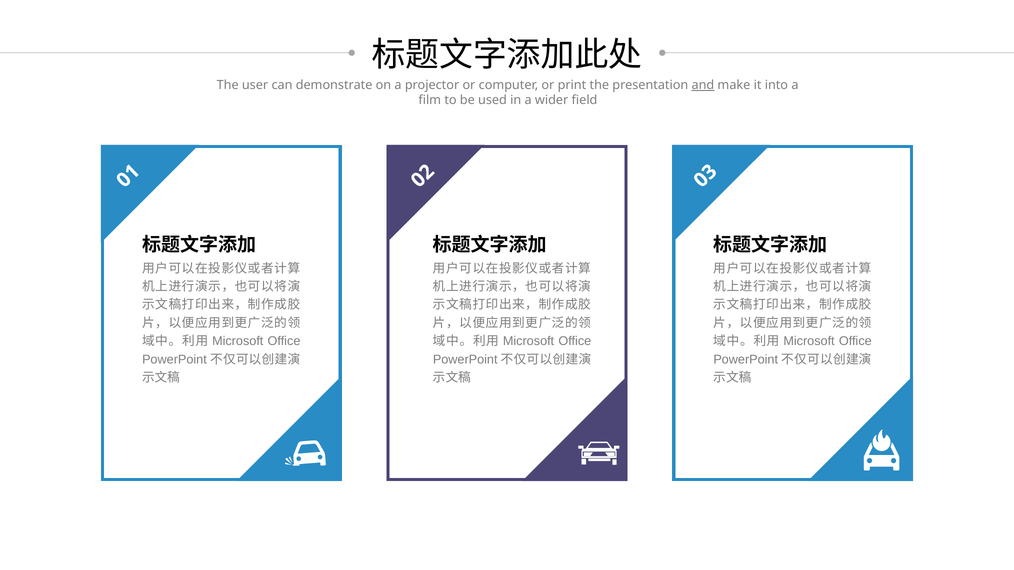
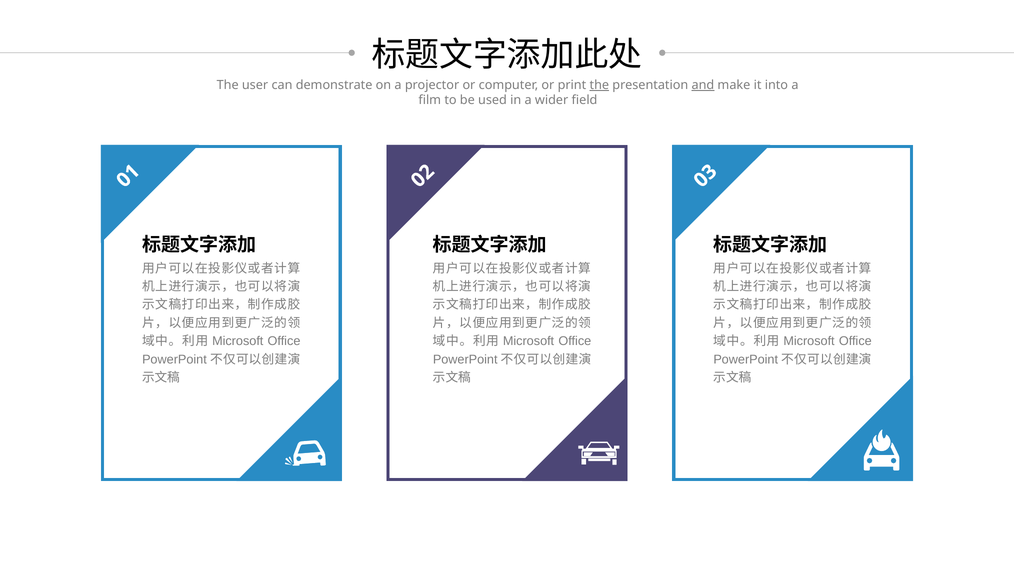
the underline: none -> present (599, 85)
